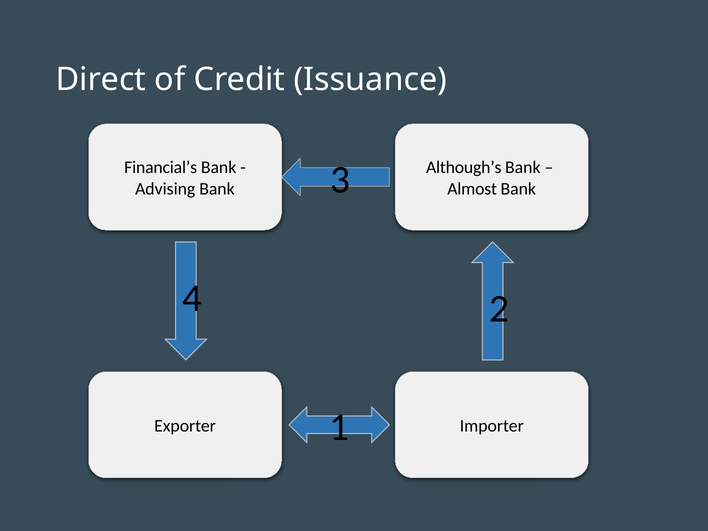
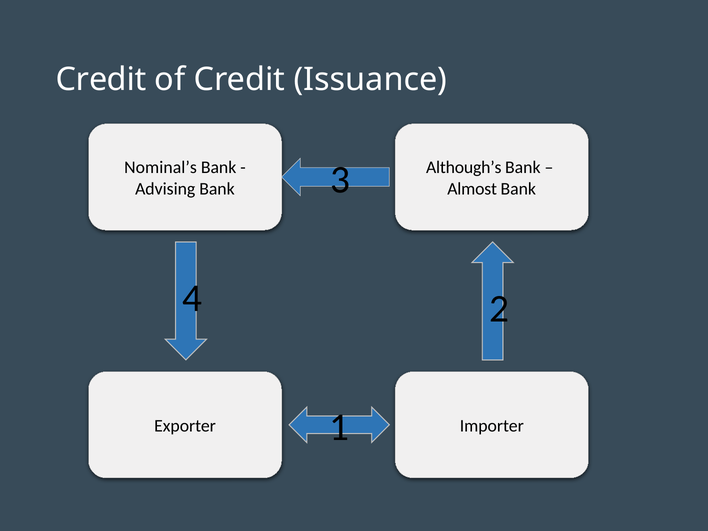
Direct: Direct -> Credit (101, 79)
Financial’s: Financial’s -> Nominal’s (161, 168)
